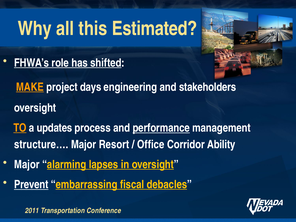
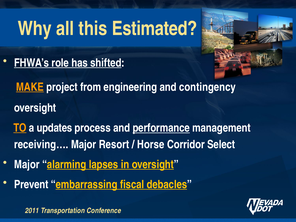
days: days -> from (91, 87)
stakeholders: stakeholders -> contingency (207, 87)
structure…: structure… -> receiving… (41, 145)
Office: Office -> Horse (151, 145)
Ability: Ability -> Select (221, 145)
Prevent underline: present -> none (31, 185)
